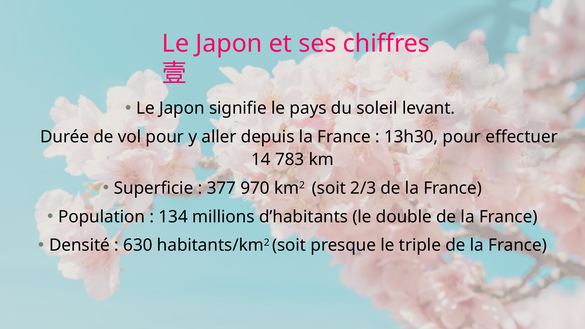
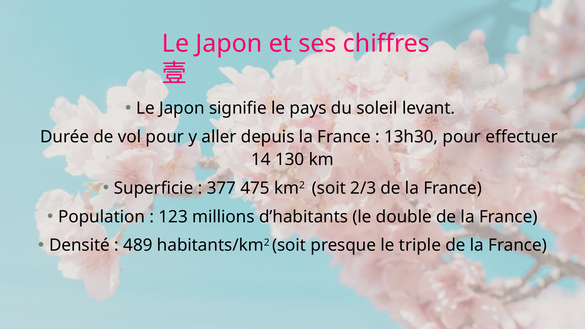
783: 783 -> 130 (290, 160)
970: 970 -> 475 (255, 188)
134: 134 -> 123 (173, 217)
630: 630 -> 489 (138, 245)
